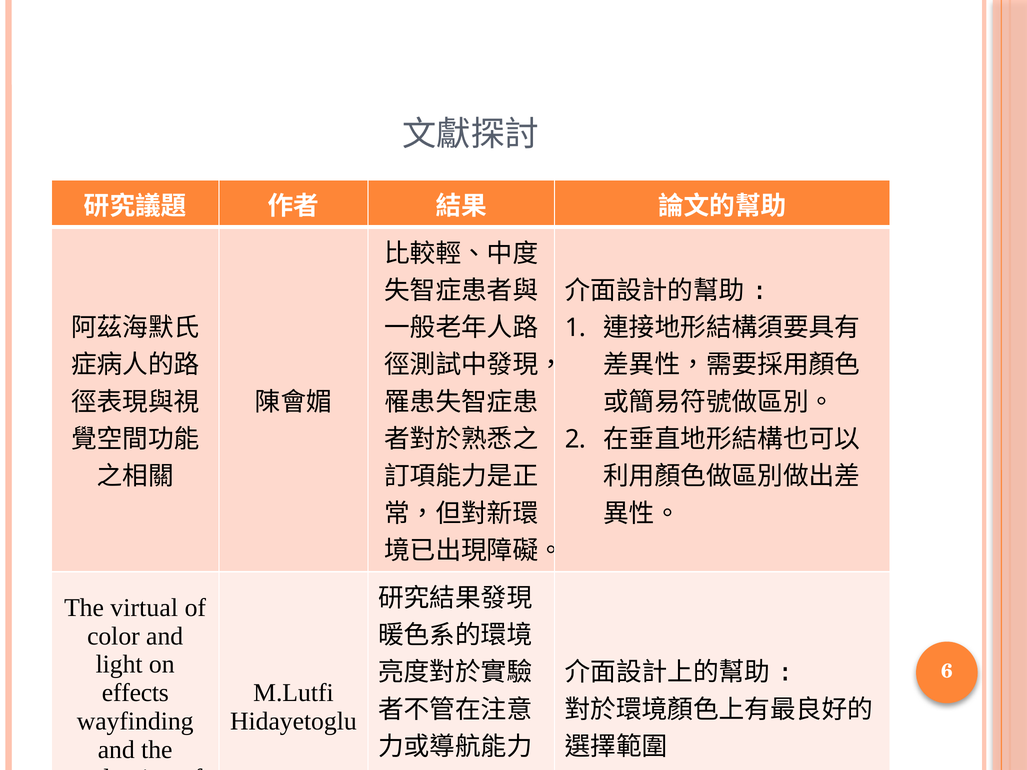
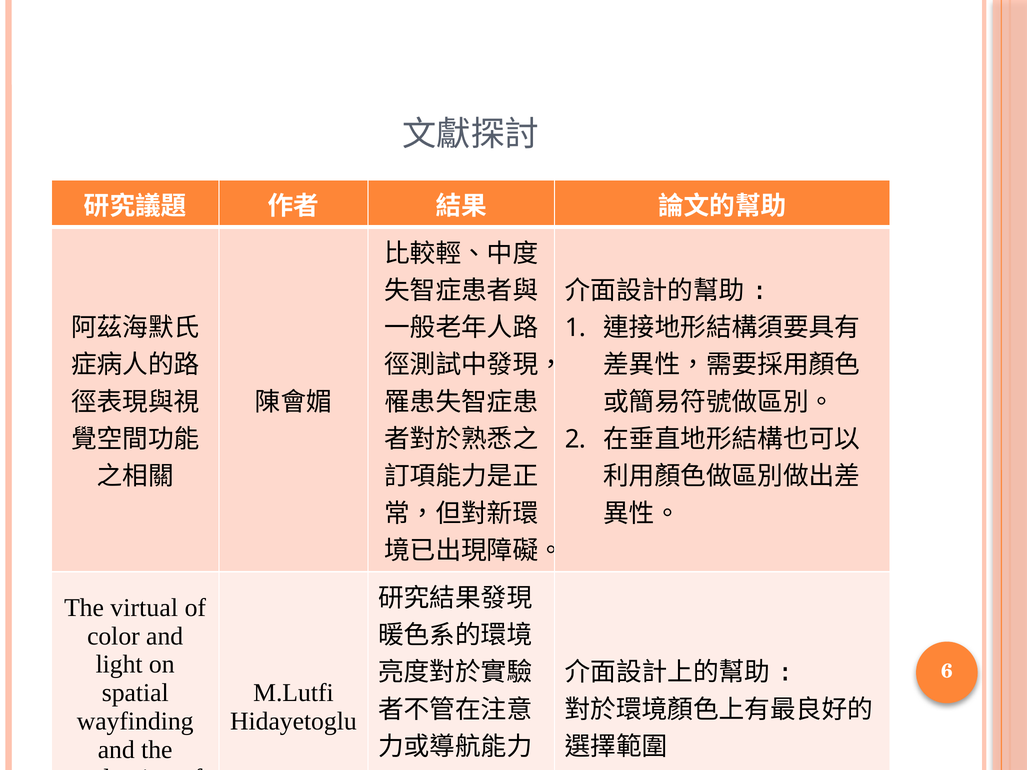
effects: effects -> spatial (135, 693)
